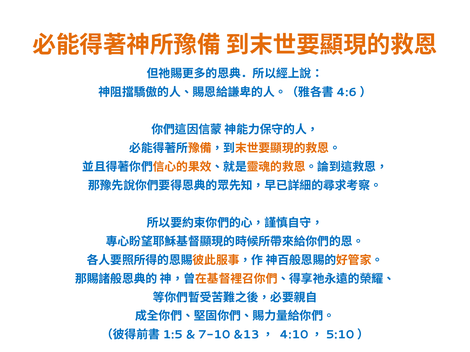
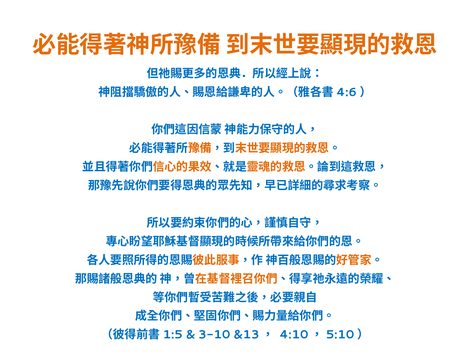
7-10: 7-10 -> 3-10 (214, 335)
